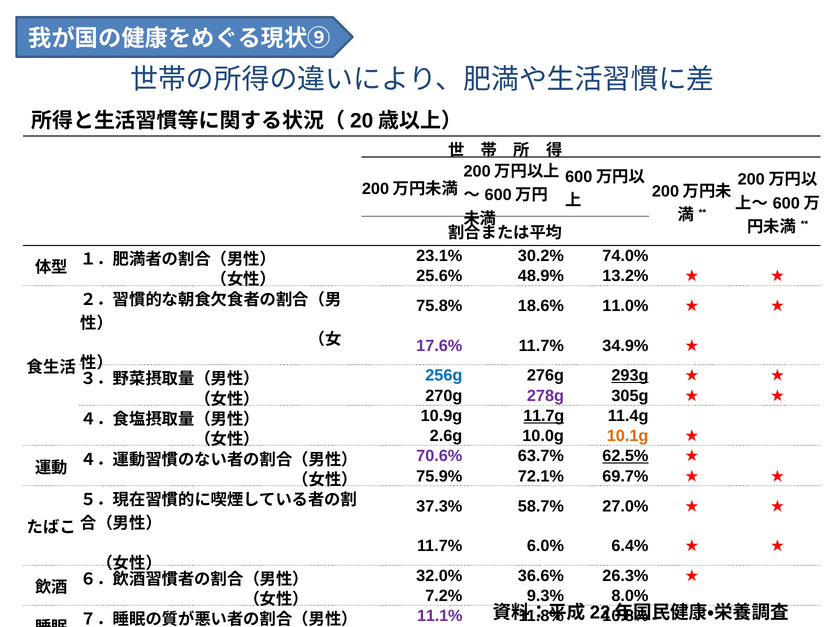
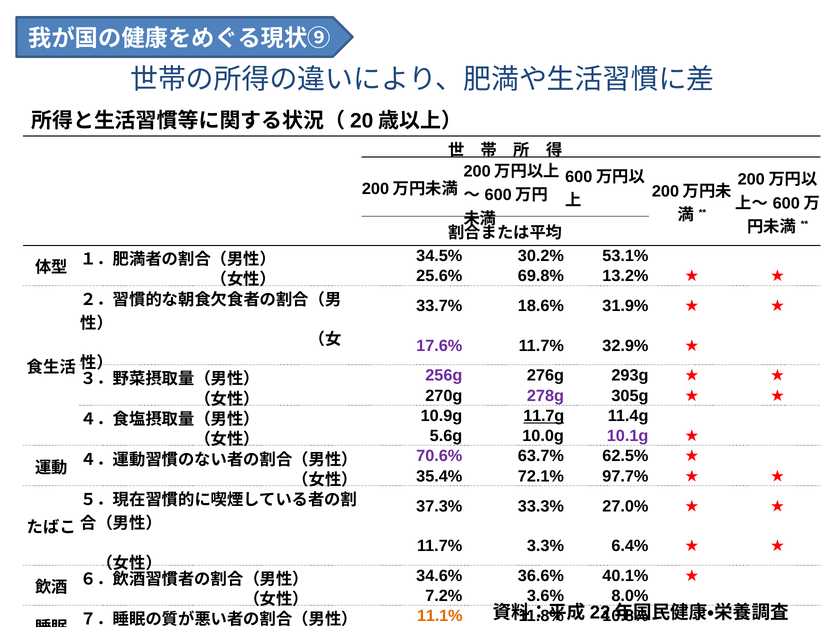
23.1%: 23.1% -> 34.5% (439, 256)
74.0%: 74.0% -> 53.1% (625, 256)
48.9%: 48.9% -> 69.8% (541, 276)
75.8%: 75.8% -> 33.7% (439, 306)
11.0%: 11.0% -> 31.9% (625, 306)
34.9%: 34.9% -> 32.9% (625, 346)
256g colour: blue -> purple (444, 376)
293g underline: present -> none (630, 376)
2.6g: 2.6g -> 5.6g (446, 436)
10.1g colour: orange -> purple (628, 436)
62.5% underline: present -> none (625, 457)
75.9%: 75.9% -> 35.4% (439, 477)
69.7%: 69.7% -> 97.7% (625, 477)
58.7%: 58.7% -> 33.3% (541, 507)
6.0%: 6.0% -> 3.3% (545, 546)
32.0%: 32.0% -> 34.6% (439, 576)
26.3%: 26.3% -> 40.1% (625, 576)
9.3%: 9.3% -> 3.6% (545, 597)
11.1% colour: purple -> orange (440, 617)
